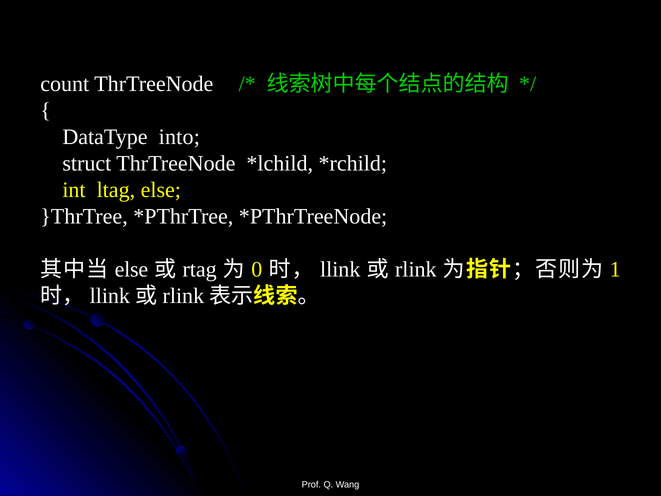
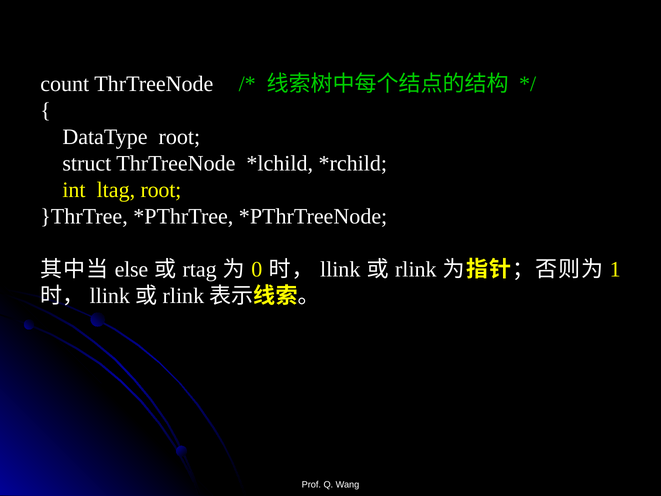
DataType into: into -> root (179, 137)
ltag else: else -> root (161, 190)
